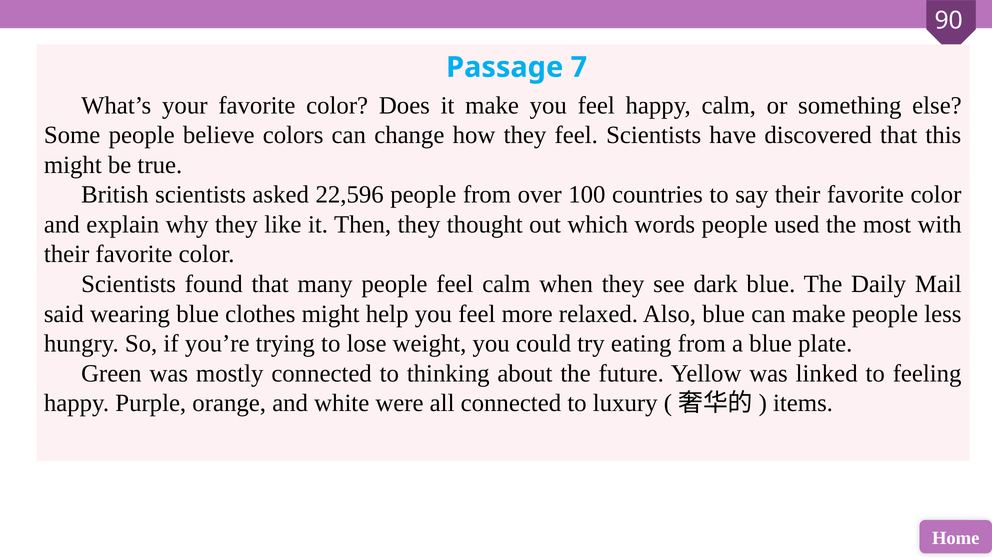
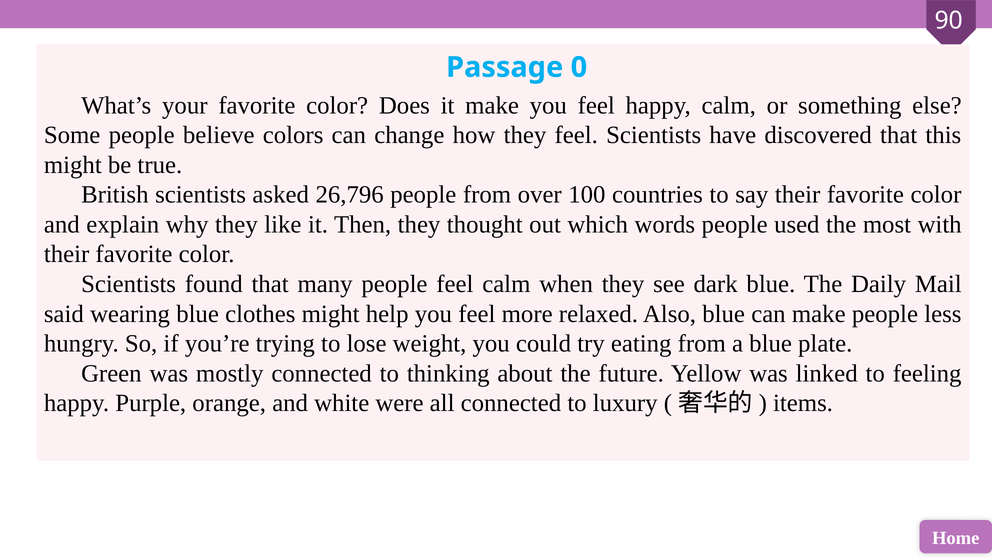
7: 7 -> 0 (579, 67)
22,596: 22,596 -> 26,796 (350, 195)
